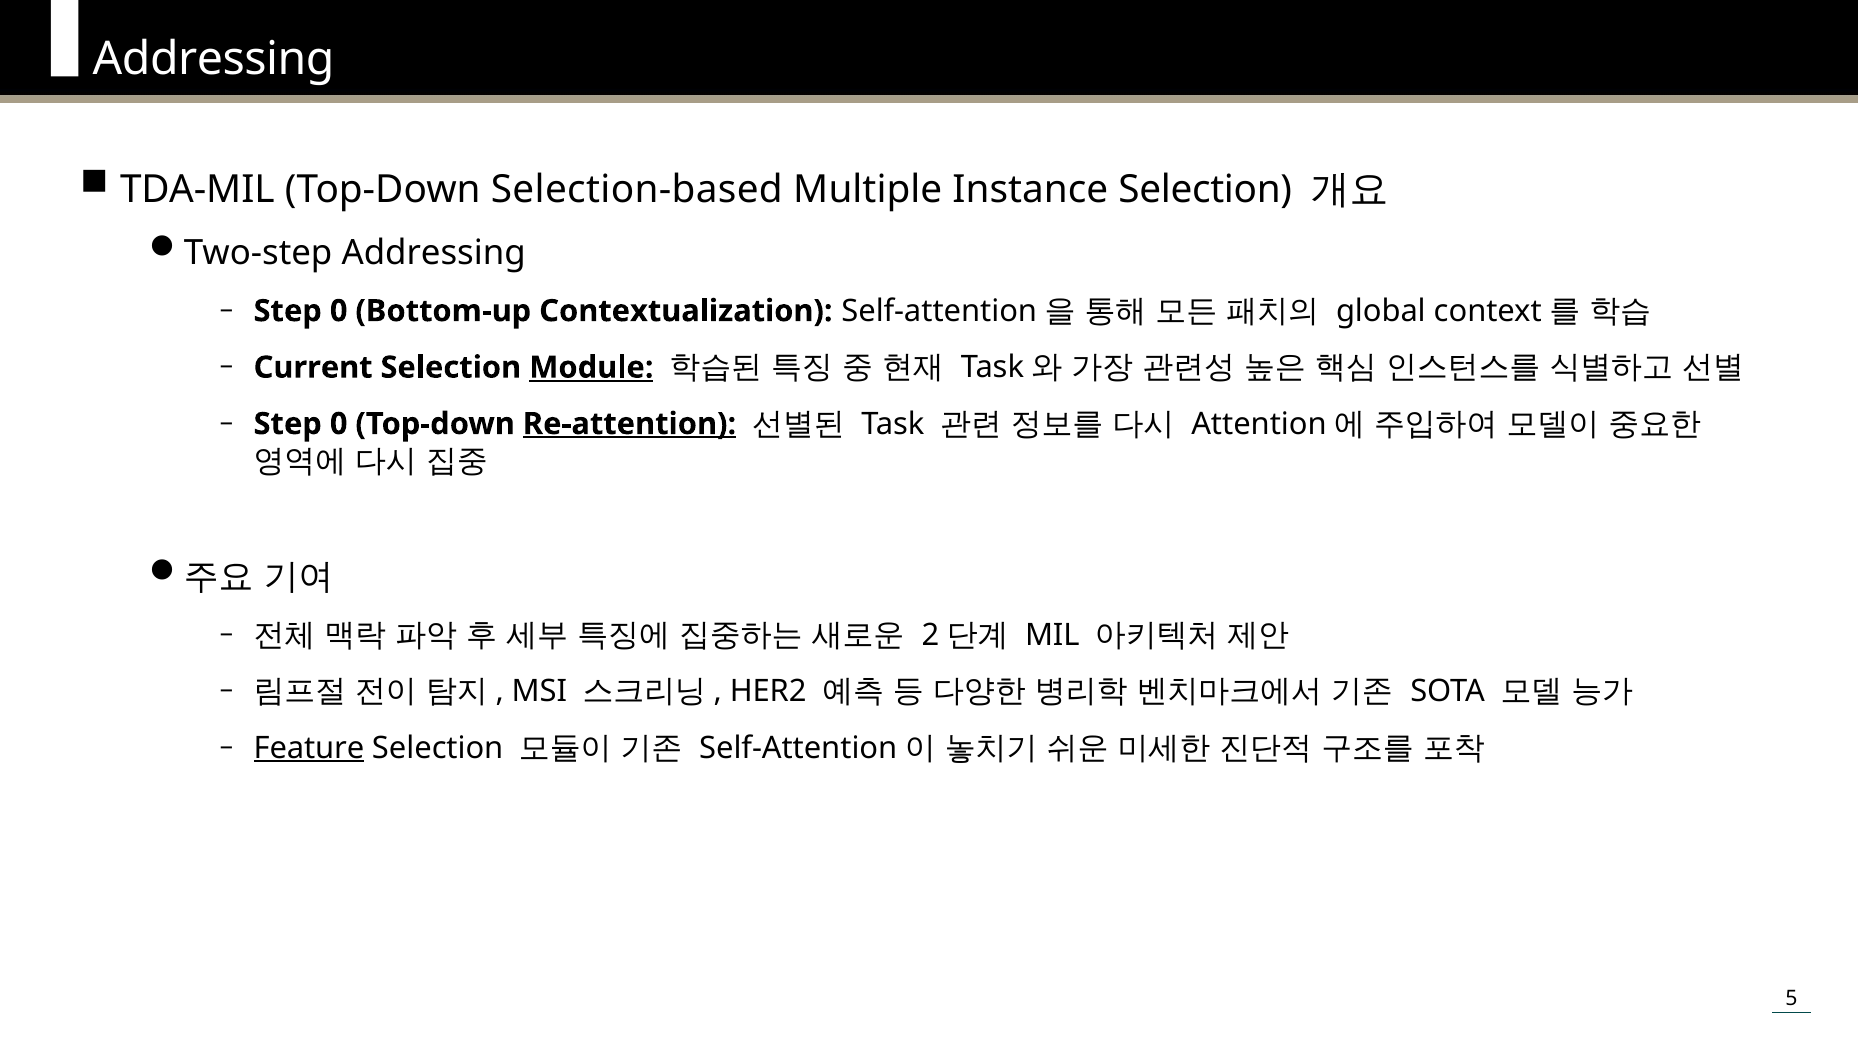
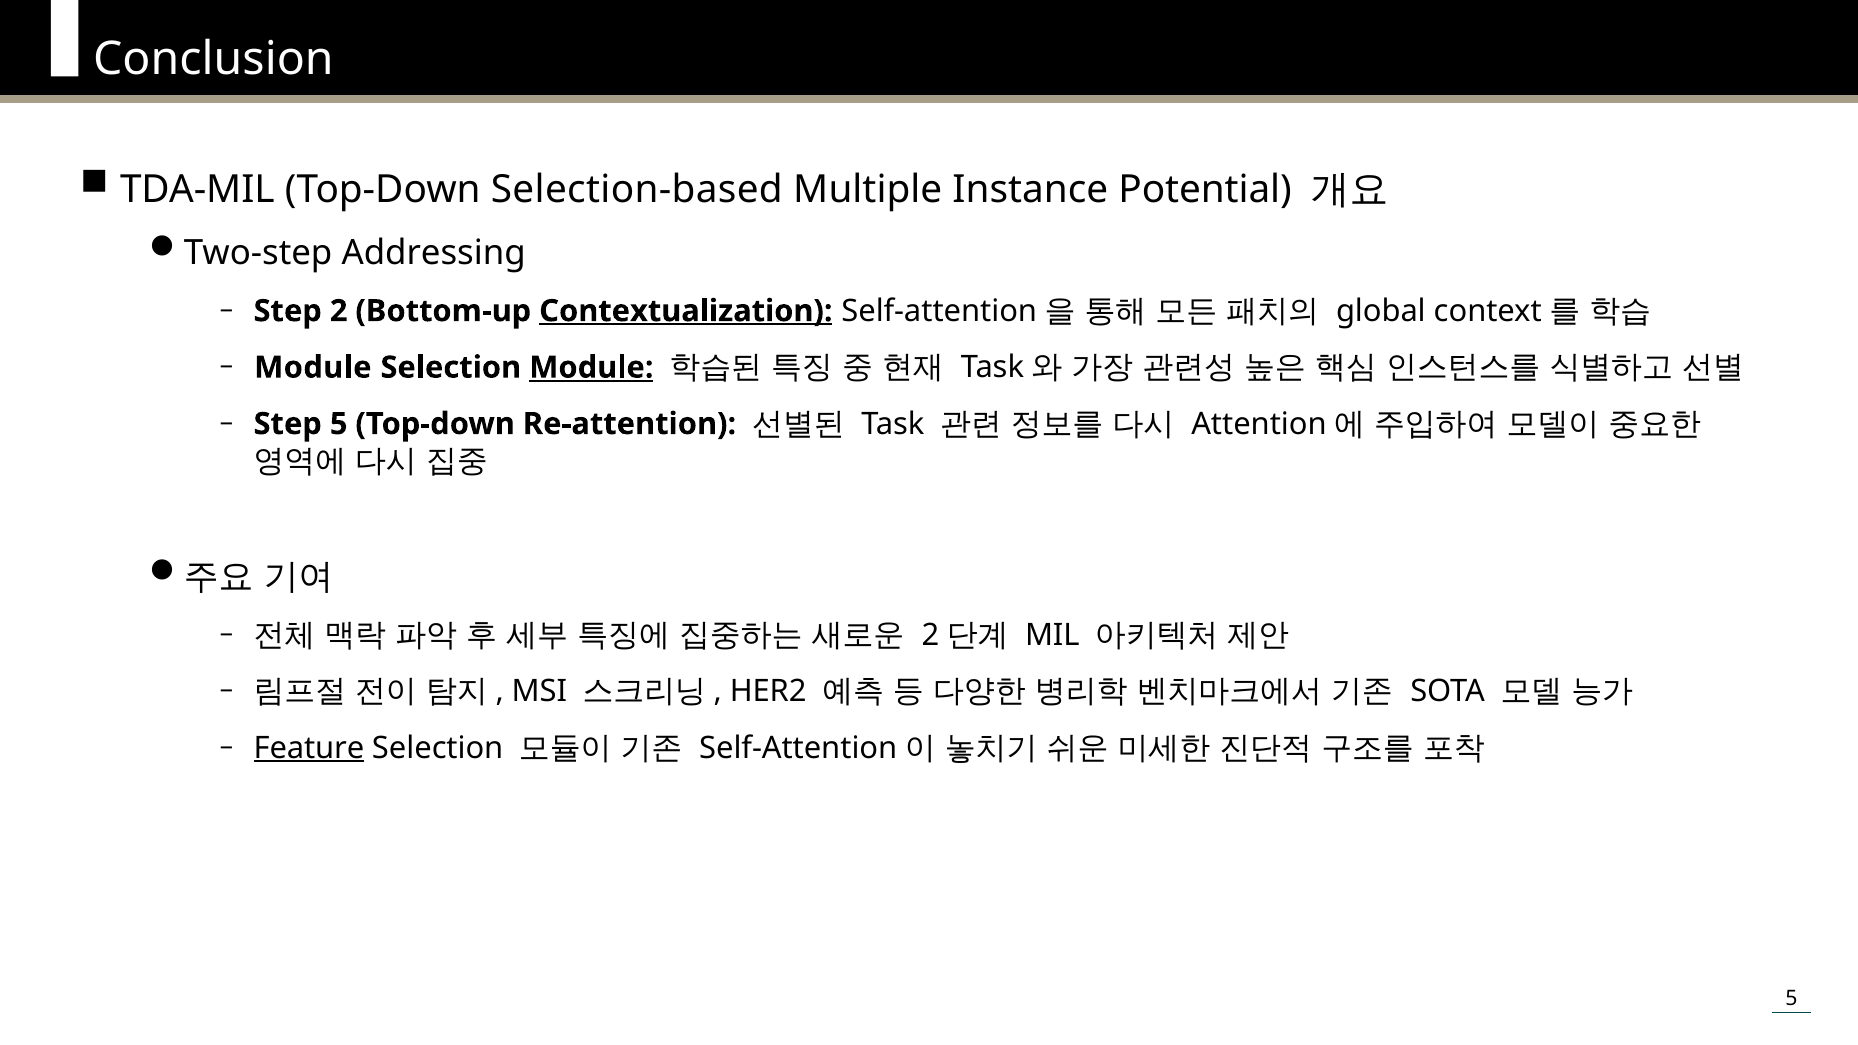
Addressing: Addressing -> Conclusion (213, 59)
Instance Selection: Selection -> Potential (1205, 189)
0: 0 -> 2 (339, 311)
Contextualization underline: none -> present (686, 311)
Current: Current -> Module (313, 368)
0: 0 -> 5 (339, 424)
Re-attention underline: present -> none (630, 424)
